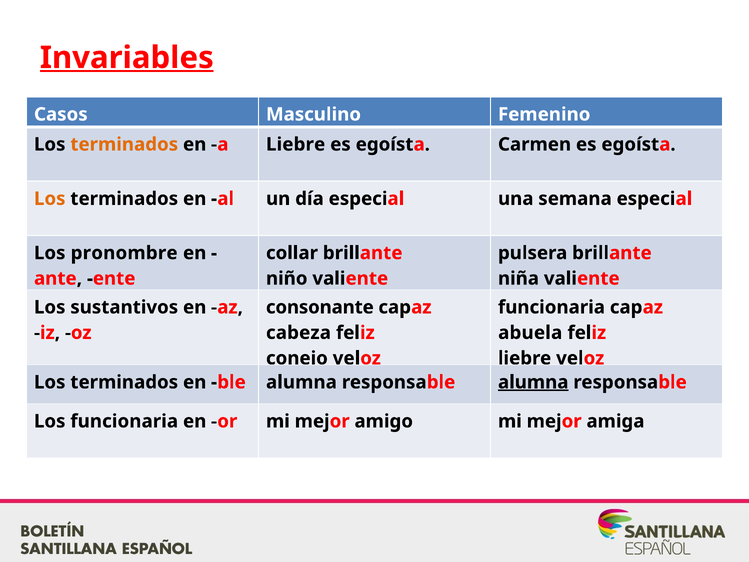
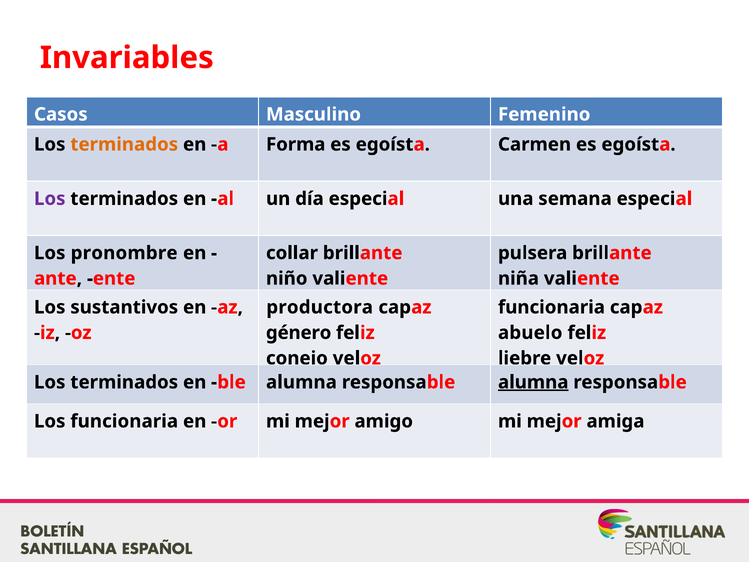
Invariables underline: present -> none (127, 58)
a Liebre: Liebre -> Forma (296, 144)
Los colour: orange -> purple (50, 199)
consonante: consonante -> productora (320, 307)
cabeza: cabeza -> género (299, 333)
abuela: abuela -> abuelo (530, 333)
